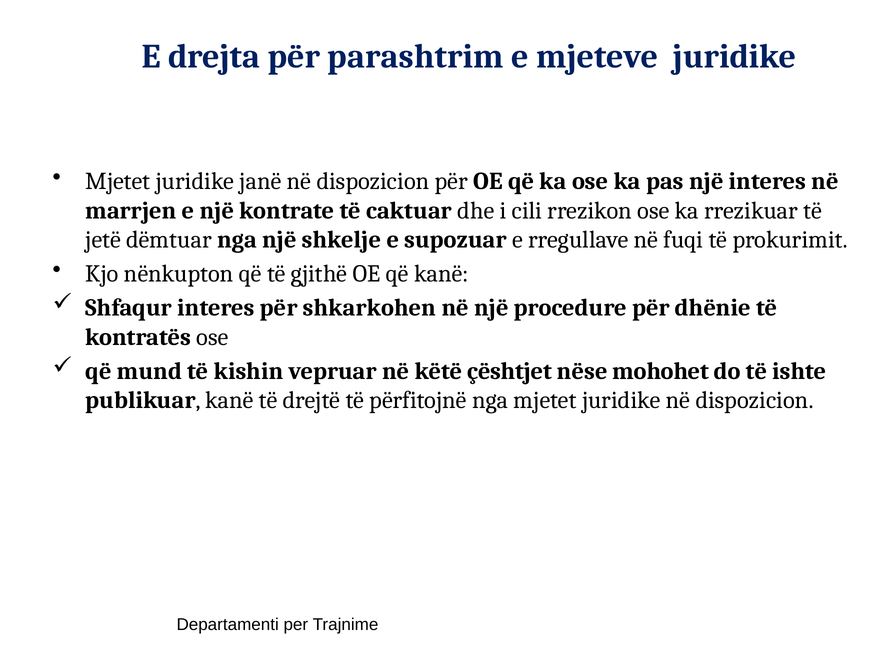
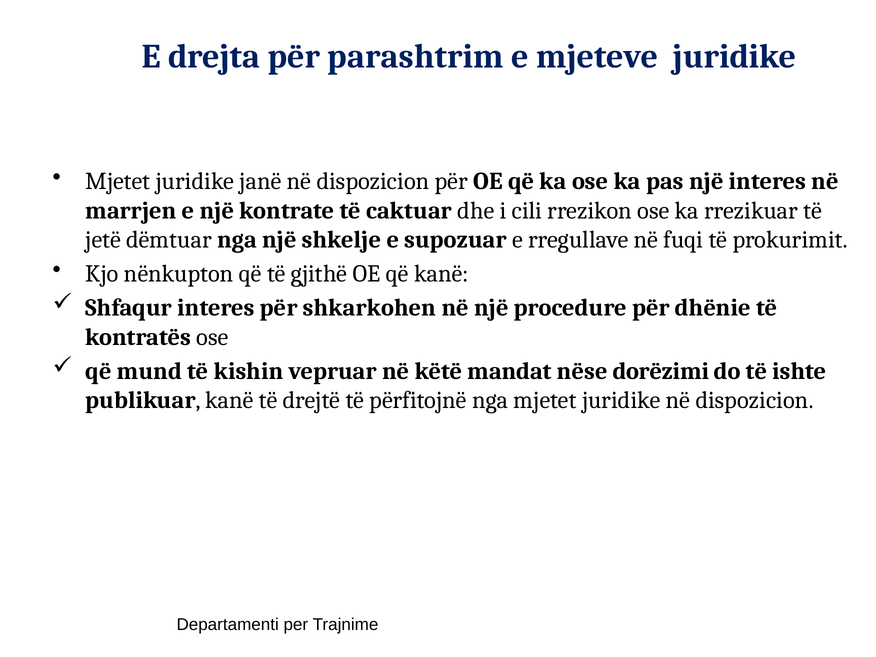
çështjet: çështjet -> mandat (510, 371)
mohohet: mohohet -> dorëzimi (661, 371)
